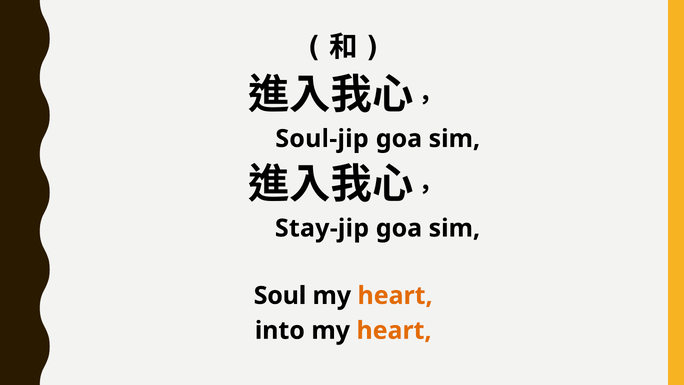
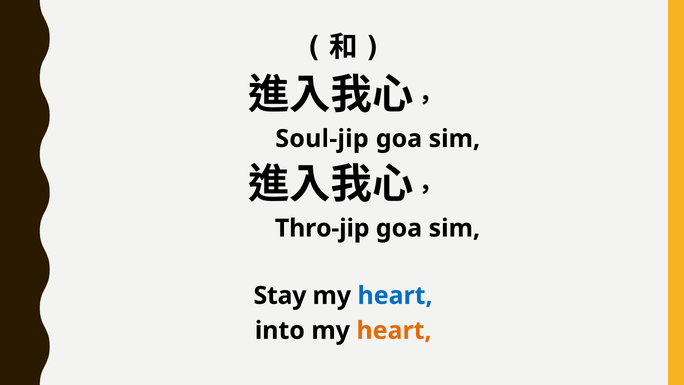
Stay-jip: Stay-jip -> Thro-jip (322, 228)
Soul: Soul -> Stay (280, 295)
heart colour: orange -> blue (395, 295)
